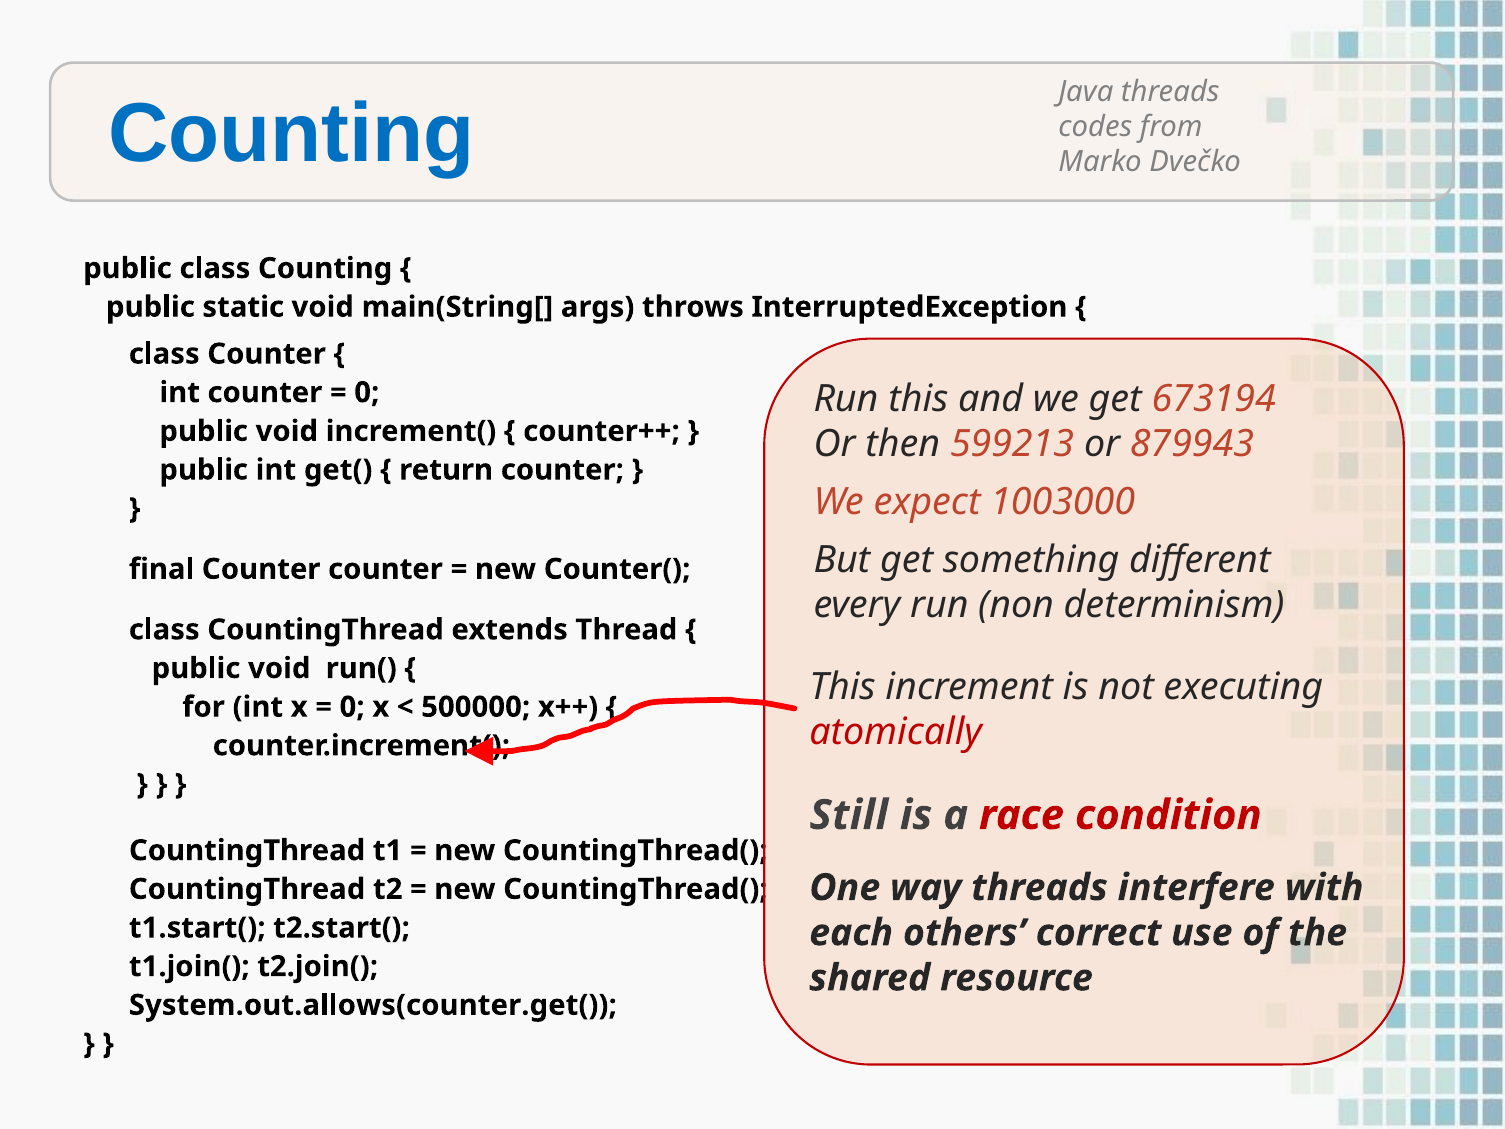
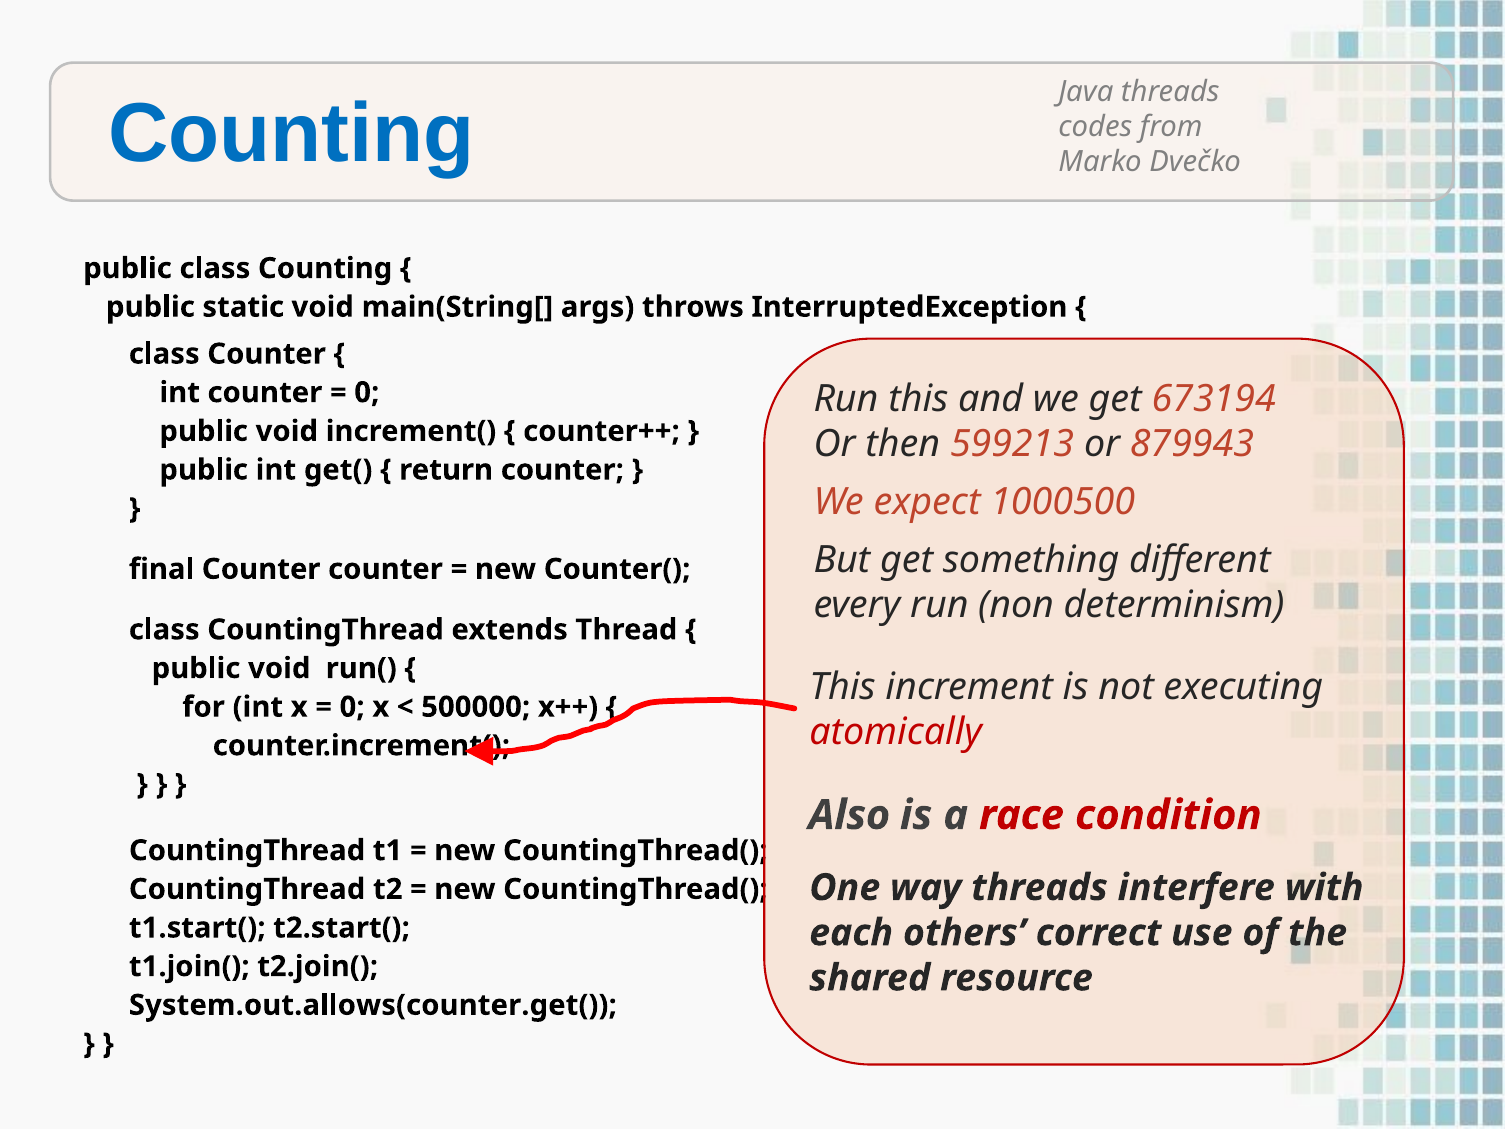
1003000: 1003000 -> 1000500 (1063, 502)
Still: Still -> Also (849, 815)
